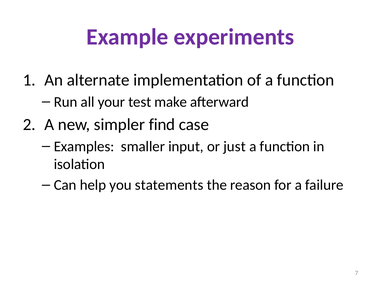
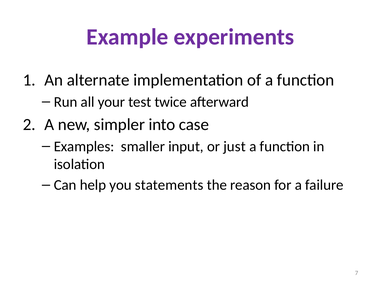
make: make -> twice (171, 102)
find: find -> into (162, 124)
